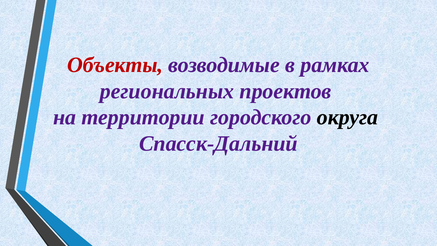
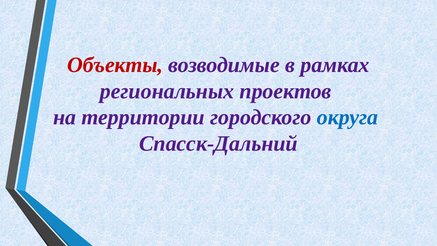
округа colour: black -> blue (348, 117)
